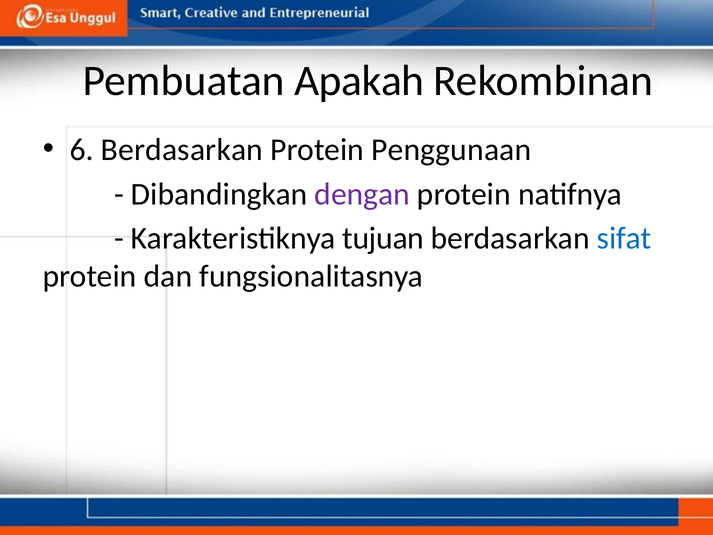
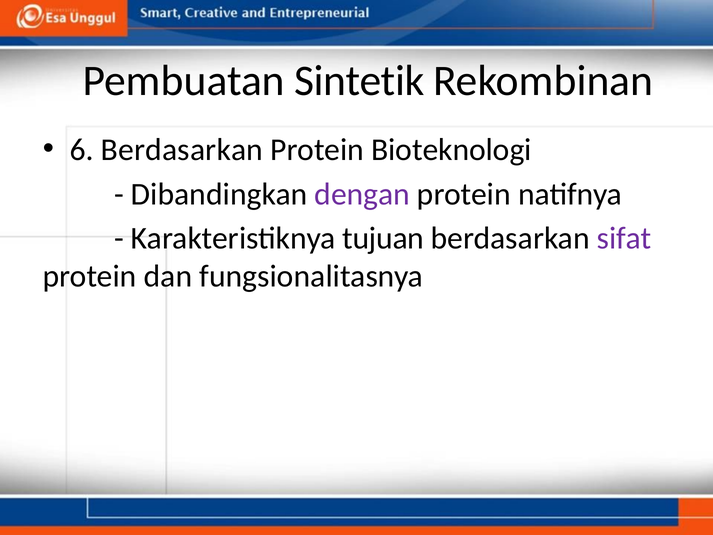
Apakah: Apakah -> Sintetik (359, 81)
Penggunaan: Penggunaan -> Bioteknologi (451, 150)
sifat colour: blue -> purple (624, 238)
